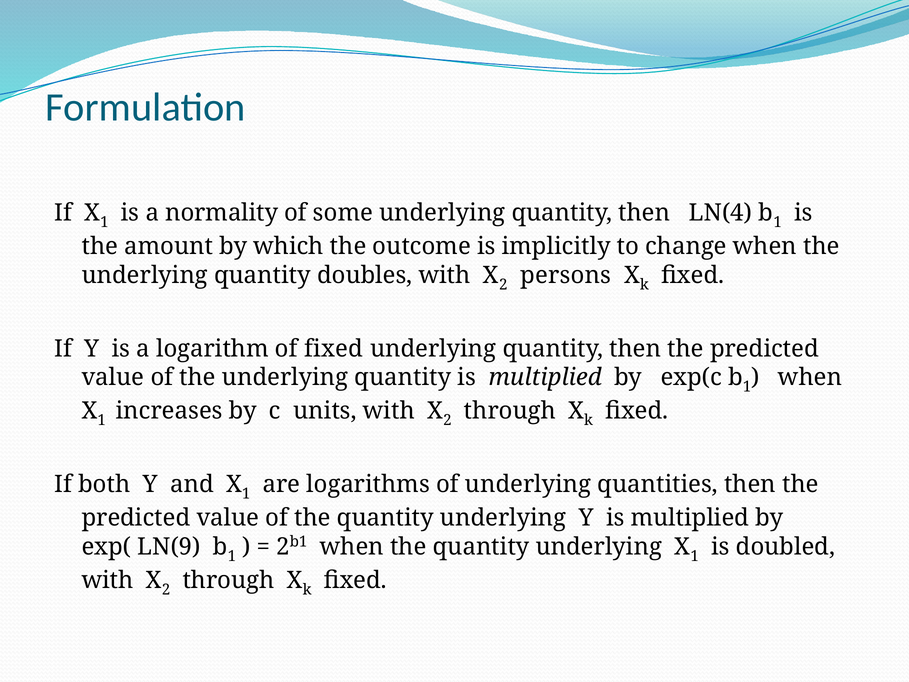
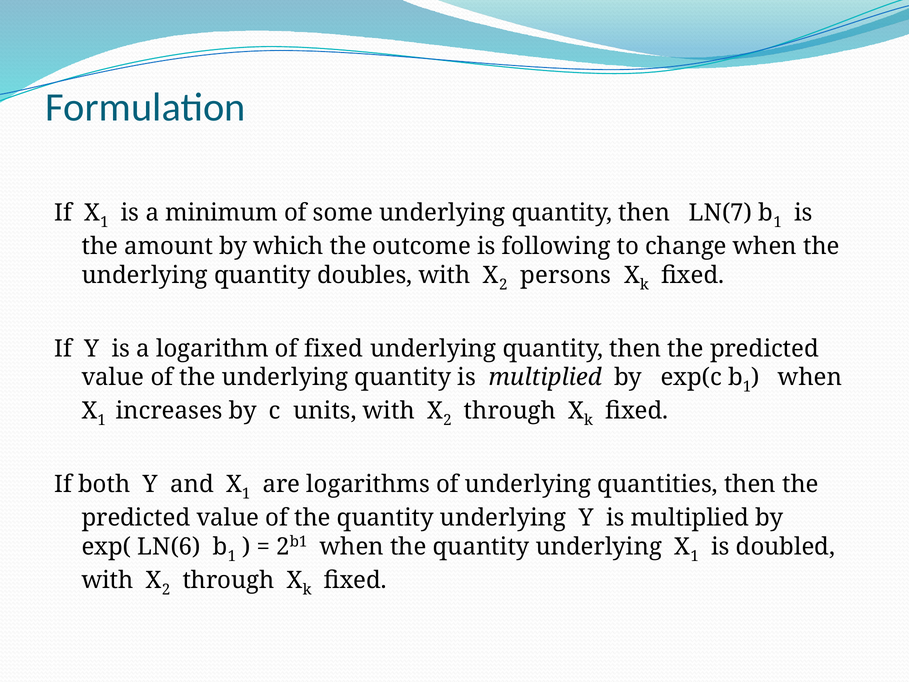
normality: normality -> minimum (222, 213)
LN(4: LN(4 -> LN(7 (720, 213)
implicitly: implicitly -> following (556, 246)
LN(9: LN(9 -> LN(6 (169, 546)
